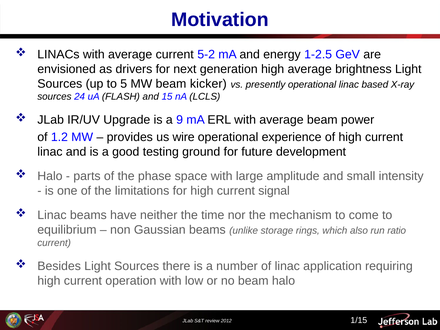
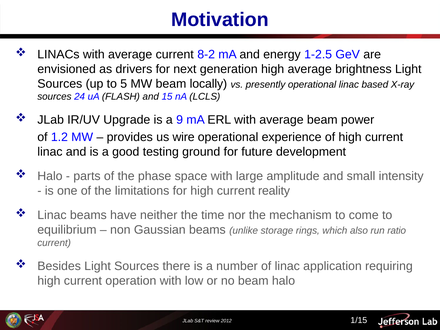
5-2: 5-2 -> 8-2 (206, 54)
kicker: kicker -> locally (208, 84)
signal: signal -> reality (274, 191)
